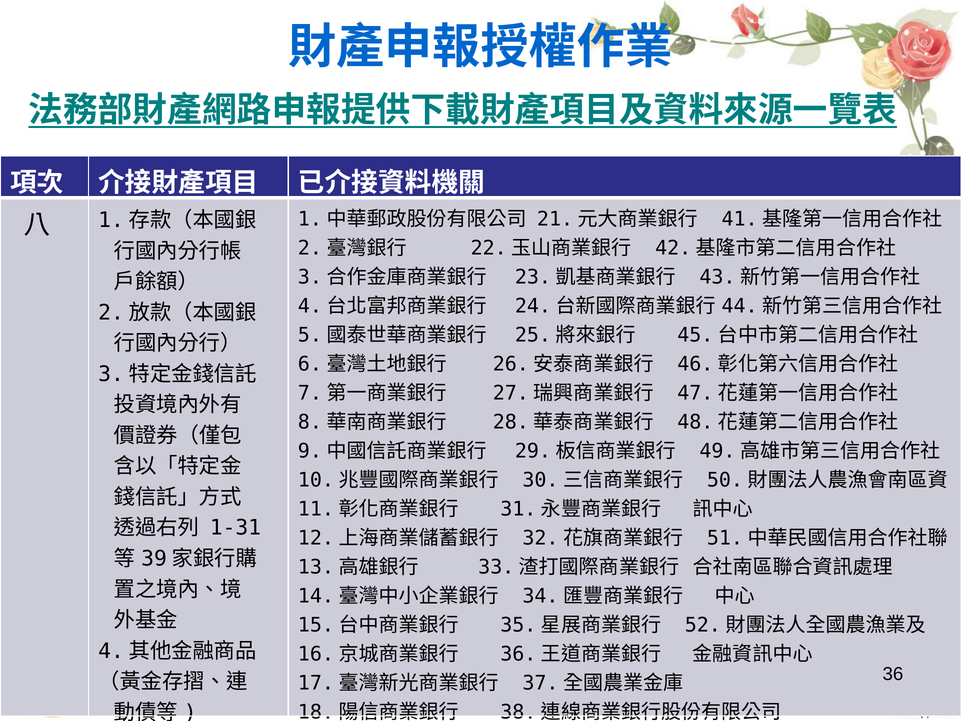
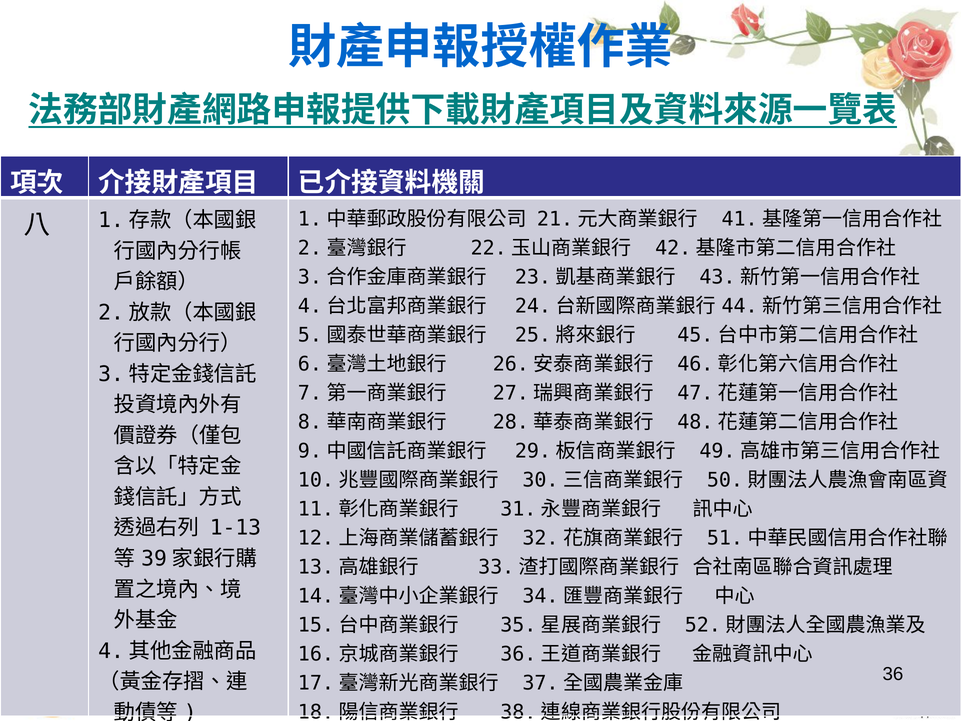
1-31: 1-31 -> 1-13 (235, 528)
